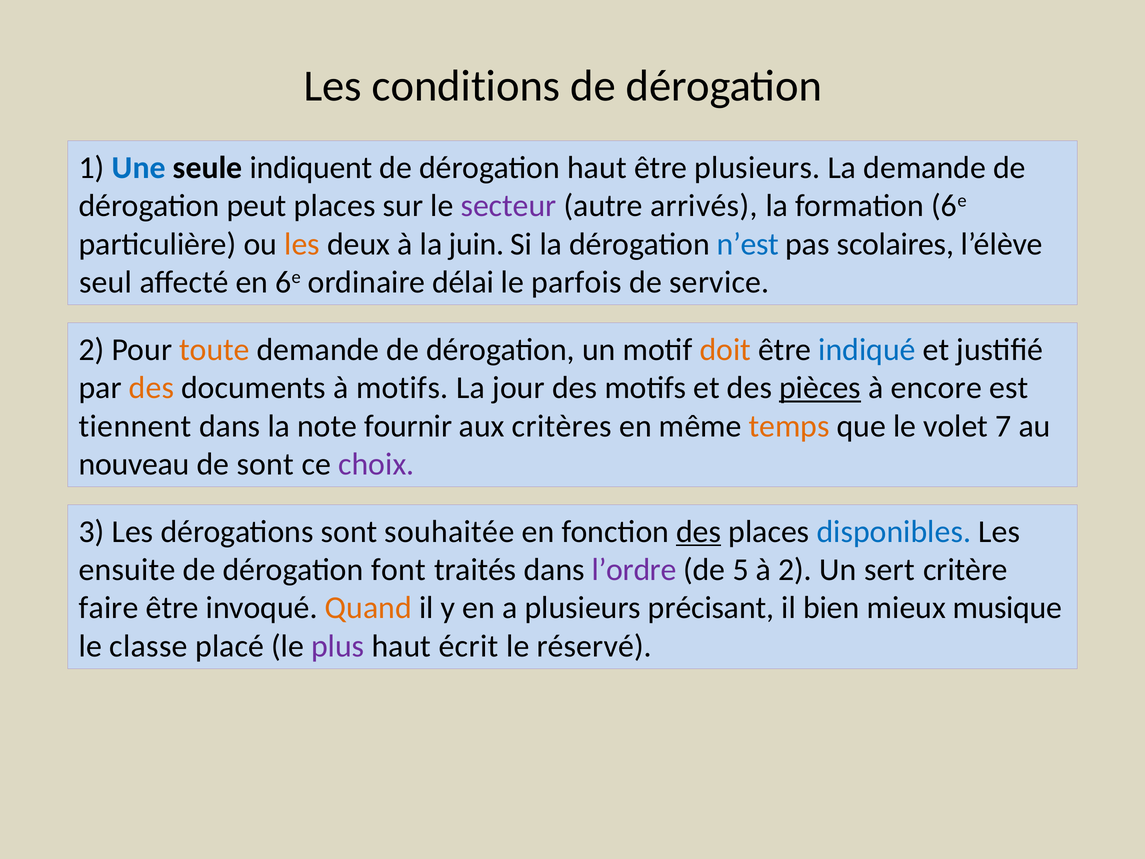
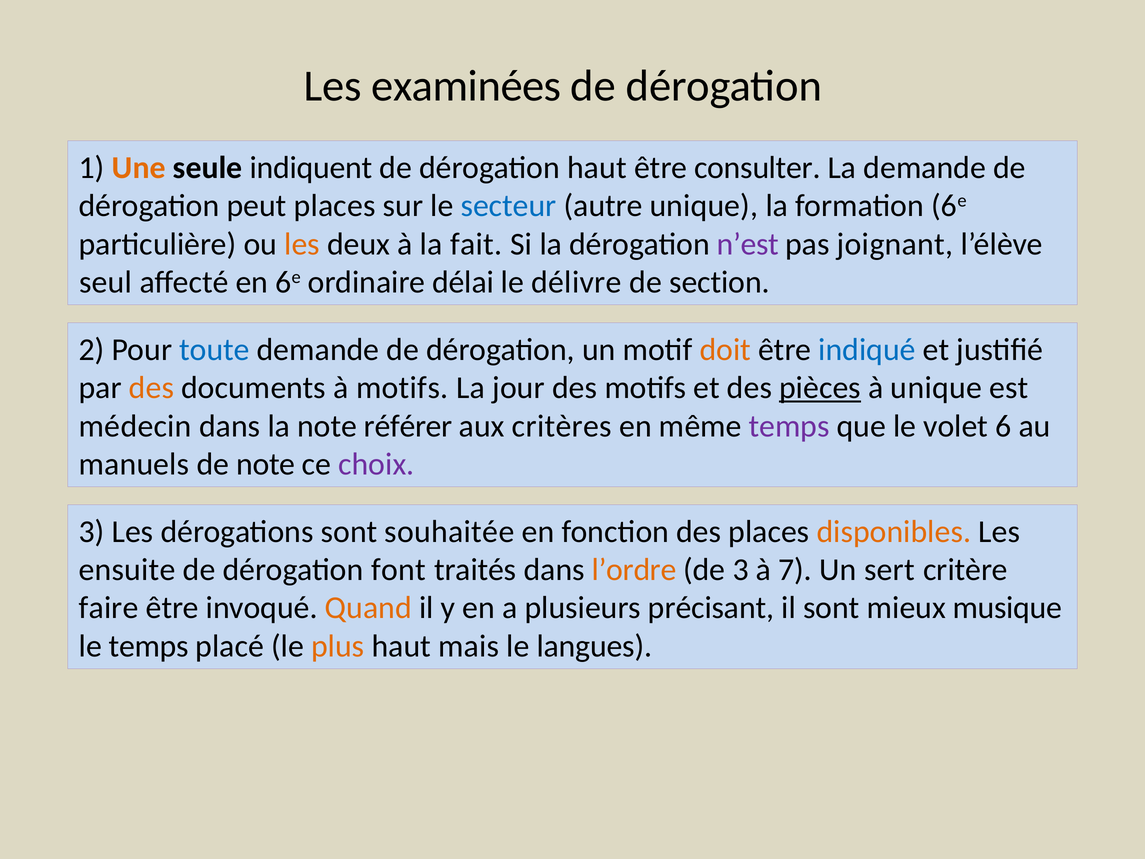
conditions: conditions -> examinées (466, 86)
Une colour: blue -> orange (139, 168)
être plusieurs: plusieurs -> consulter (757, 168)
secteur colour: purple -> blue (509, 206)
autre arrivés: arrivés -> unique (704, 206)
juin: juin -> fait (476, 244)
n’est colour: blue -> purple (748, 244)
scolaires: scolaires -> joignant (895, 244)
parfois: parfois -> délivre (576, 282)
service: service -> section (719, 282)
toute colour: orange -> blue (214, 350)
à encore: encore -> unique (936, 388)
tiennent: tiennent -> médecin (135, 426)
fournir: fournir -> référer (408, 426)
temps colour: orange -> purple (789, 426)
7: 7 -> 6 (1003, 426)
nouveau: nouveau -> manuels (134, 464)
de sont: sont -> note (266, 464)
des underline: present -> none (699, 531)
disponibles colour: blue -> orange (894, 531)
l’ordre colour: purple -> orange (634, 570)
de 5: 5 -> 3 (741, 570)
à 2: 2 -> 7 (795, 570)
il bien: bien -> sont (831, 608)
le classe: classe -> temps (149, 646)
plus colour: purple -> orange (338, 646)
écrit: écrit -> mais (469, 646)
réservé: réservé -> langues (594, 646)
